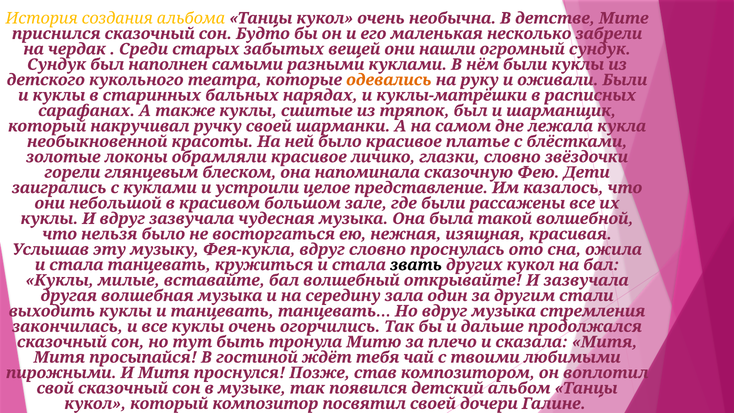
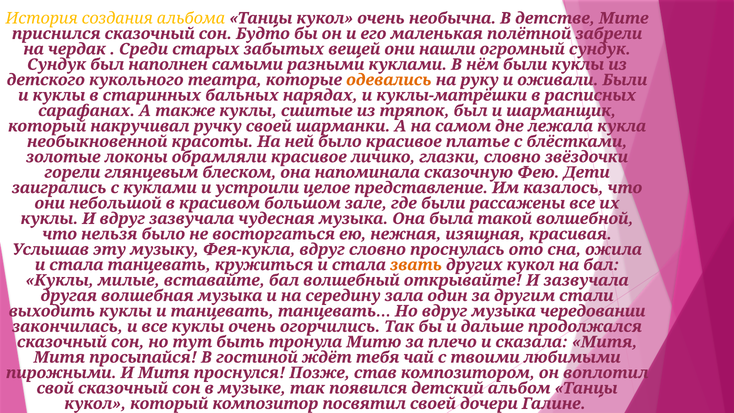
несколько: несколько -> полётной (529, 34)
звать colour: black -> orange (416, 265)
стремления: стремления -> чередовании (593, 311)
